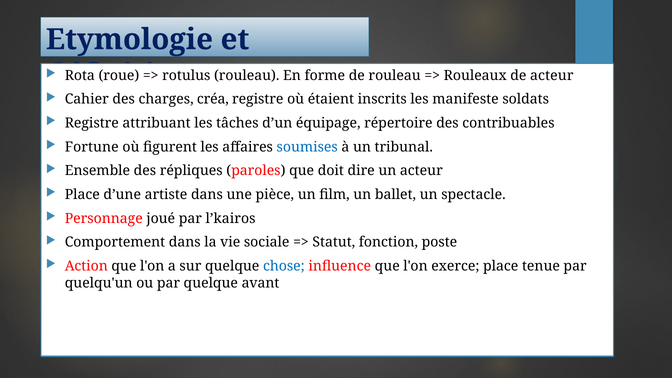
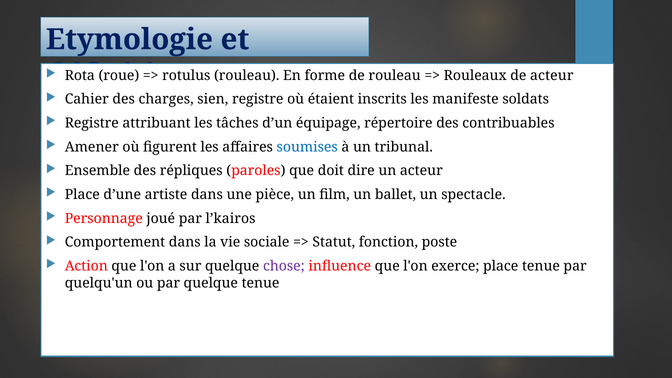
créa: créa -> sien (213, 99)
Fortune: Fortune -> Amener (92, 147)
chose colour: blue -> purple (284, 266)
quelque avant: avant -> tenue (261, 283)
